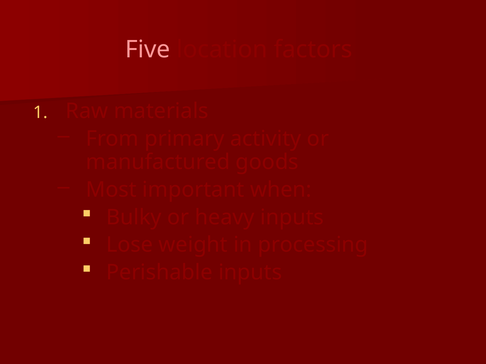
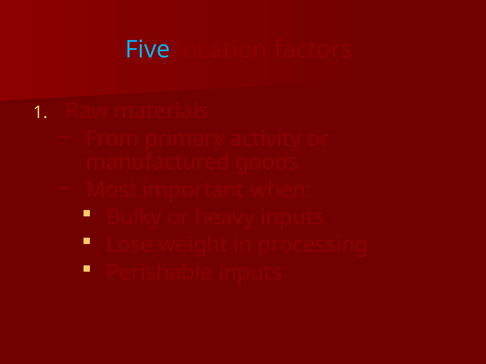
Five colour: pink -> light blue (148, 49)
